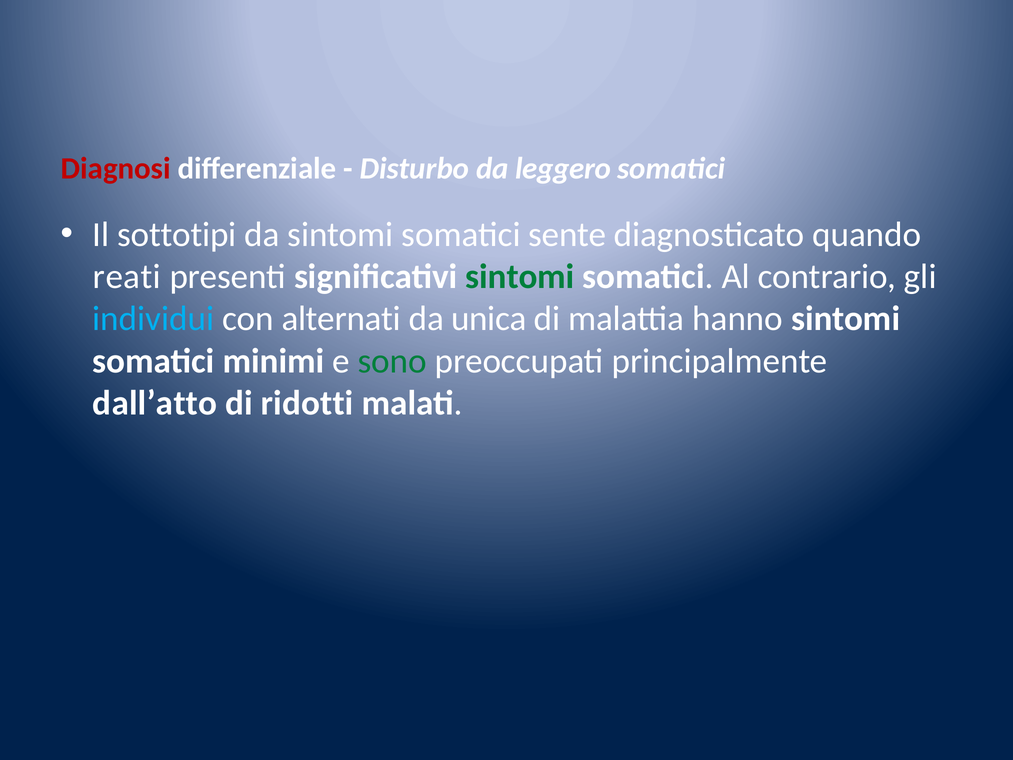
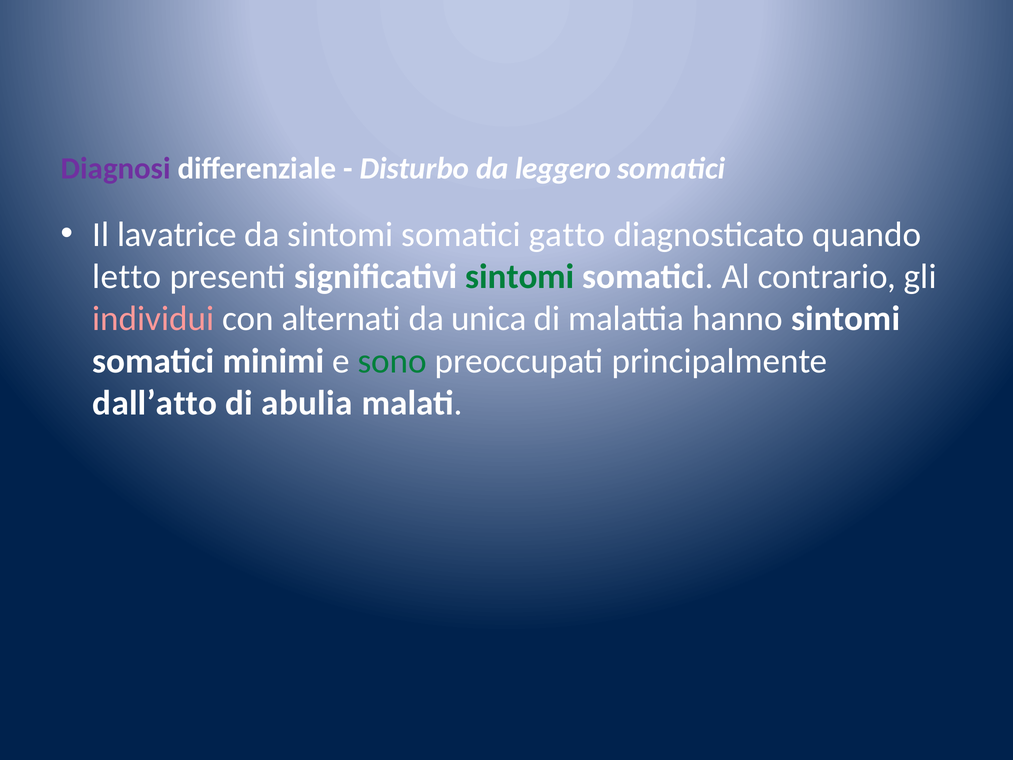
Diagnosi colour: red -> purple (116, 168)
sottotipi: sottotipi -> lavatrice (177, 234)
sente: sente -> gatto (567, 234)
reati: reati -> letto (127, 277)
individui colour: light blue -> pink (153, 319)
ridotti: ridotti -> abulia (307, 403)
